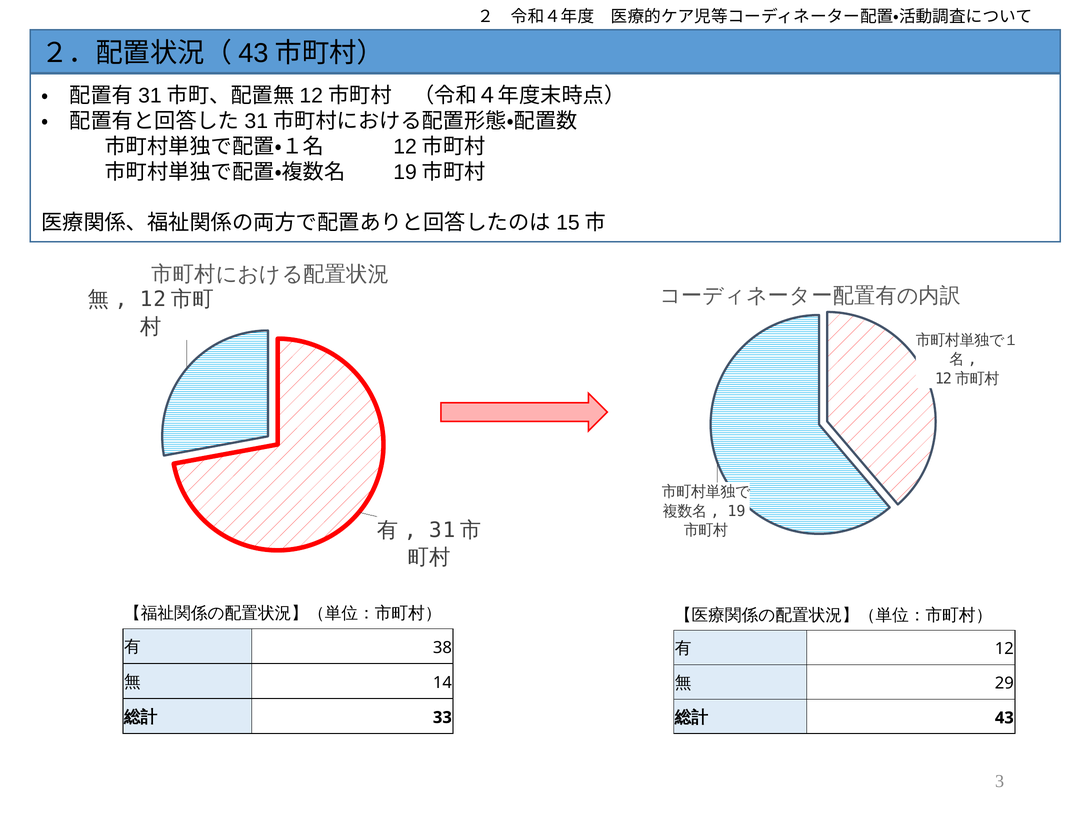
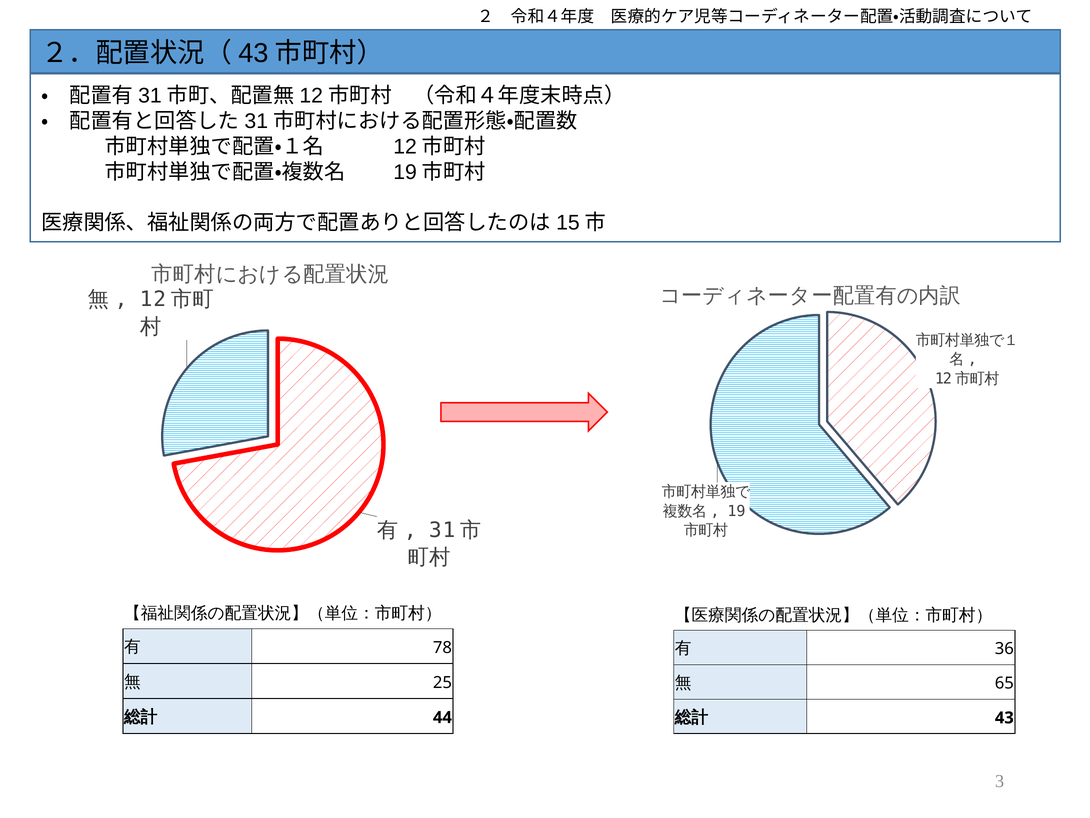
38: 38 -> 78 (442, 647)
12: 12 -> 36 (1004, 649)
14: 14 -> 25 (442, 682)
29: 29 -> 65 (1004, 683)
33: 33 -> 44 (442, 717)
